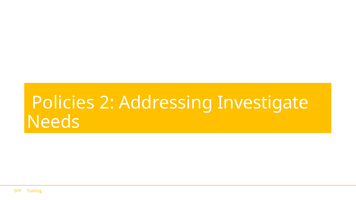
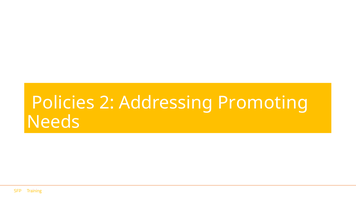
Investigate: Investigate -> Promoting (263, 103)
